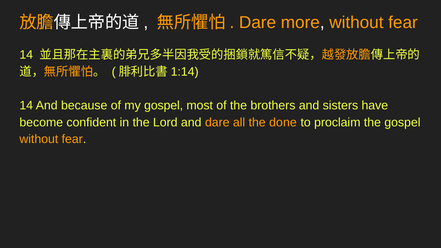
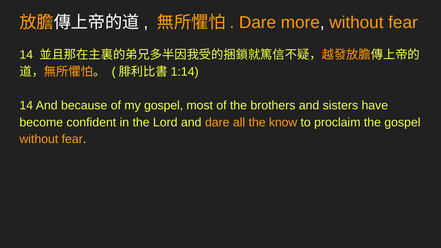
done: done -> know (283, 122)
